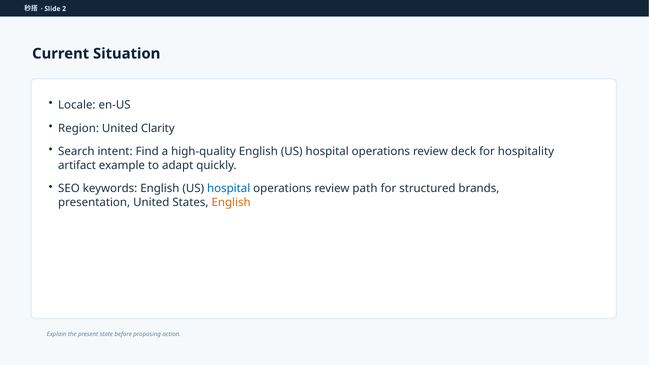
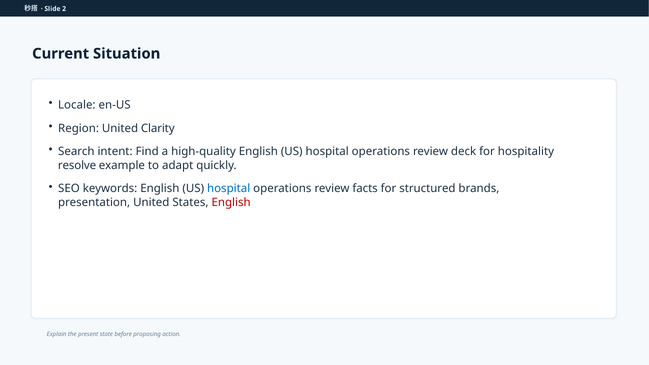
artifact: artifact -> resolve (77, 165)
path: path -> facts (365, 189)
English colour: orange -> red (231, 202)
